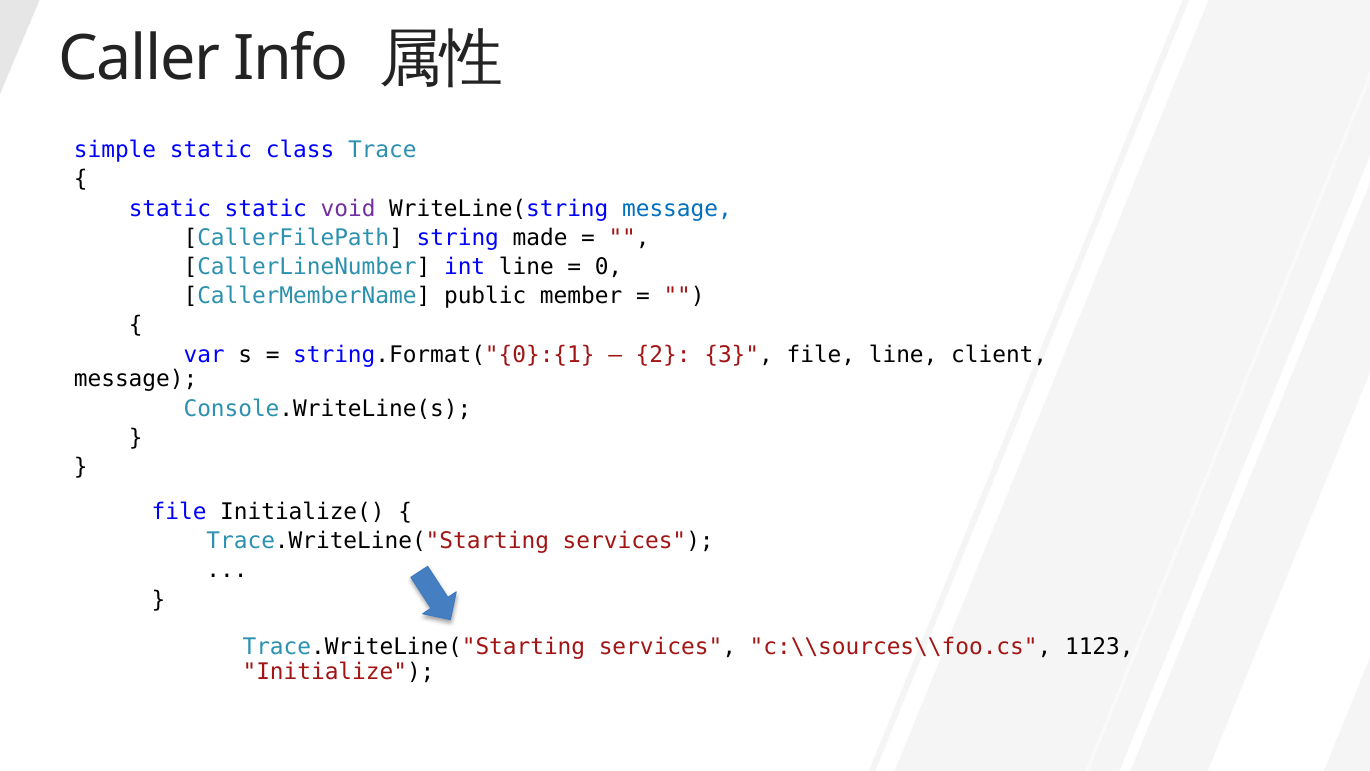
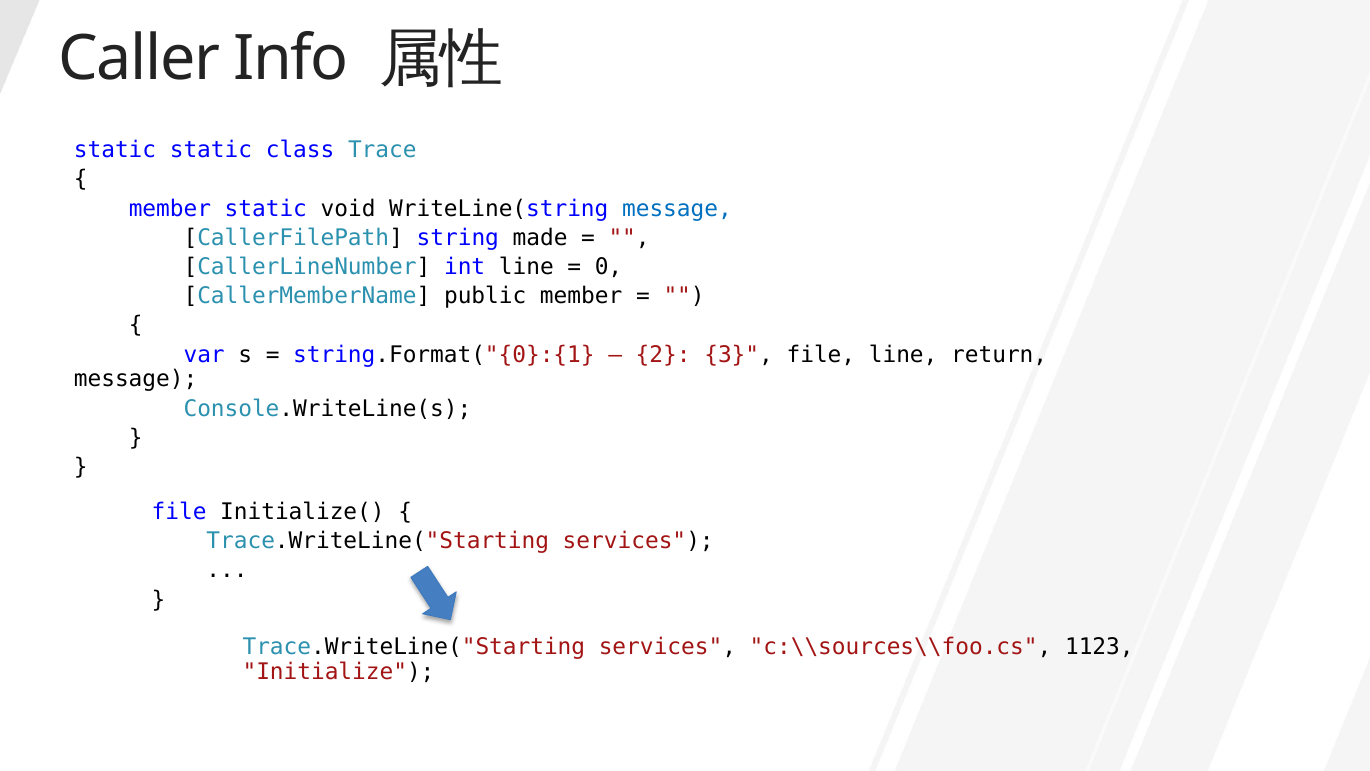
simple: simple -> static (115, 150)
static: static -> member (170, 208)
void colour: purple -> black (348, 208)
client: client -> return (999, 355)
